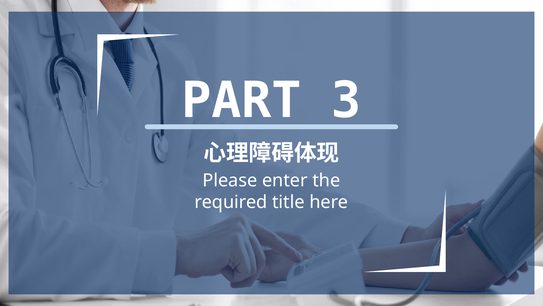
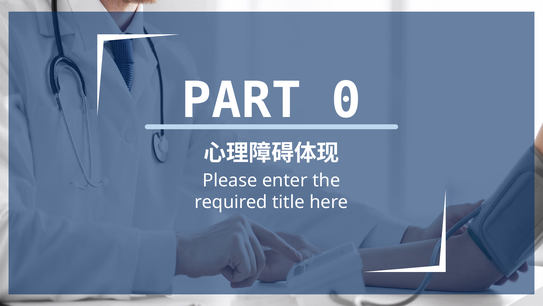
3: 3 -> 0 (346, 101)
